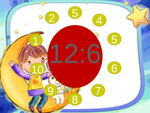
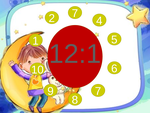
2 5: 5 -> 7 (75, 13)
12:6: 12:6 -> 12:1 (75, 54)
